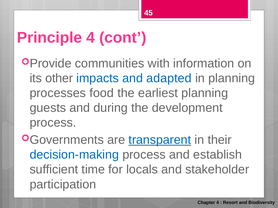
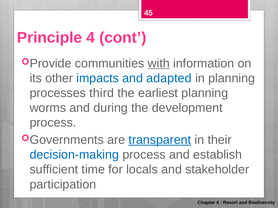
with underline: none -> present (159, 64)
food: food -> third (102, 93)
guests: guests -> worms (48, 108)
